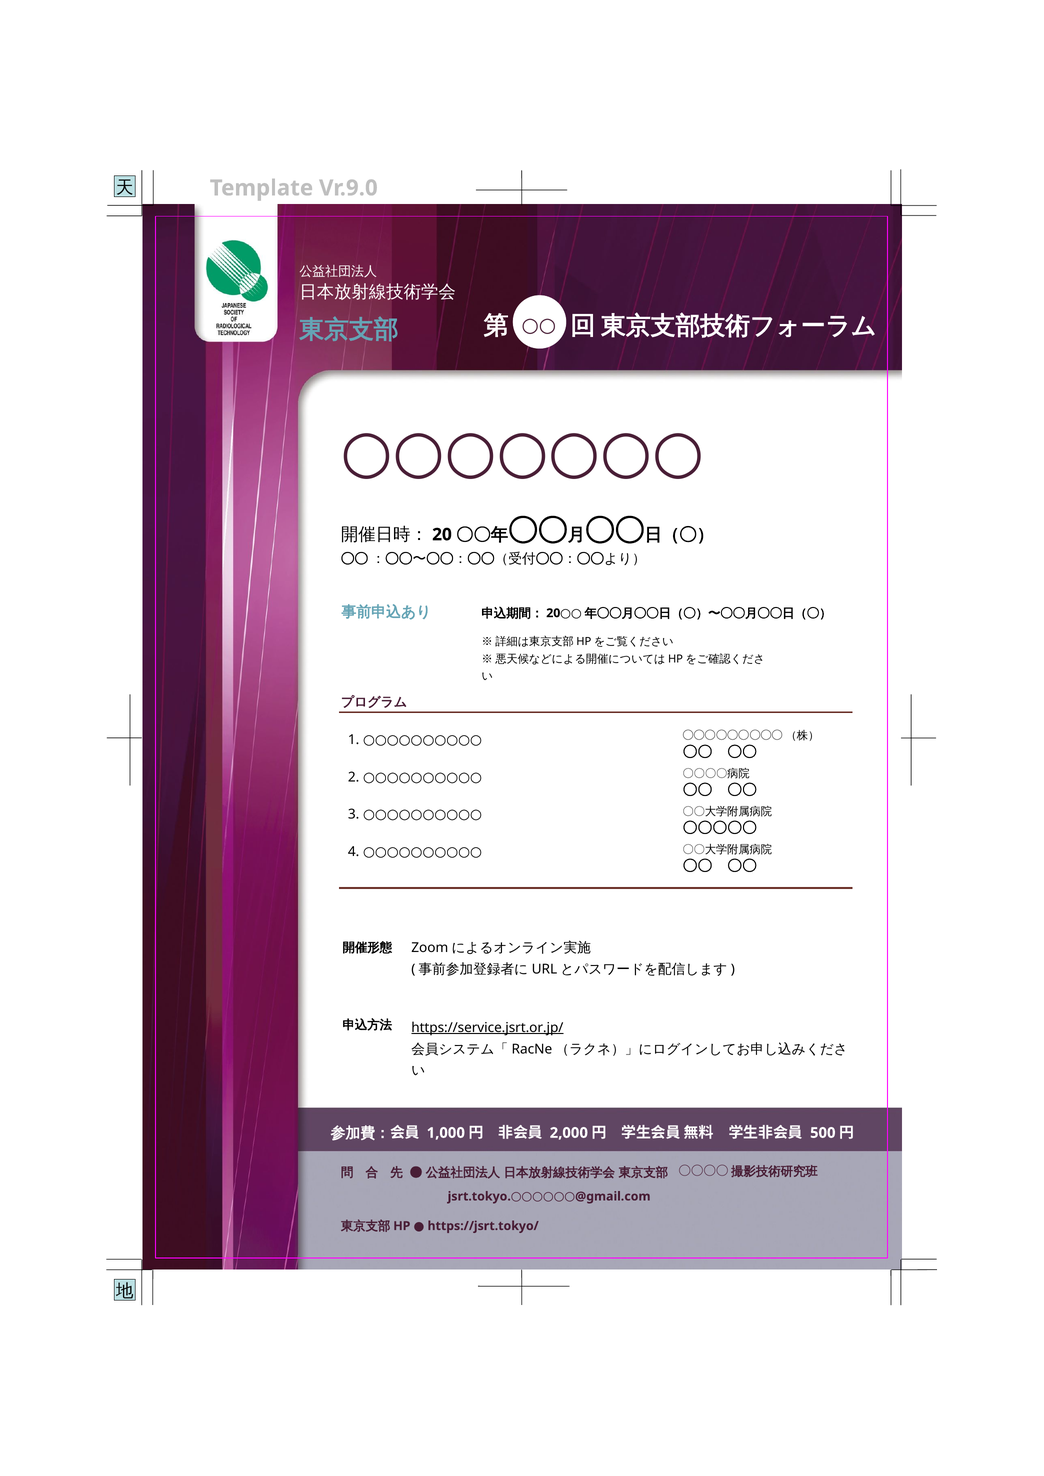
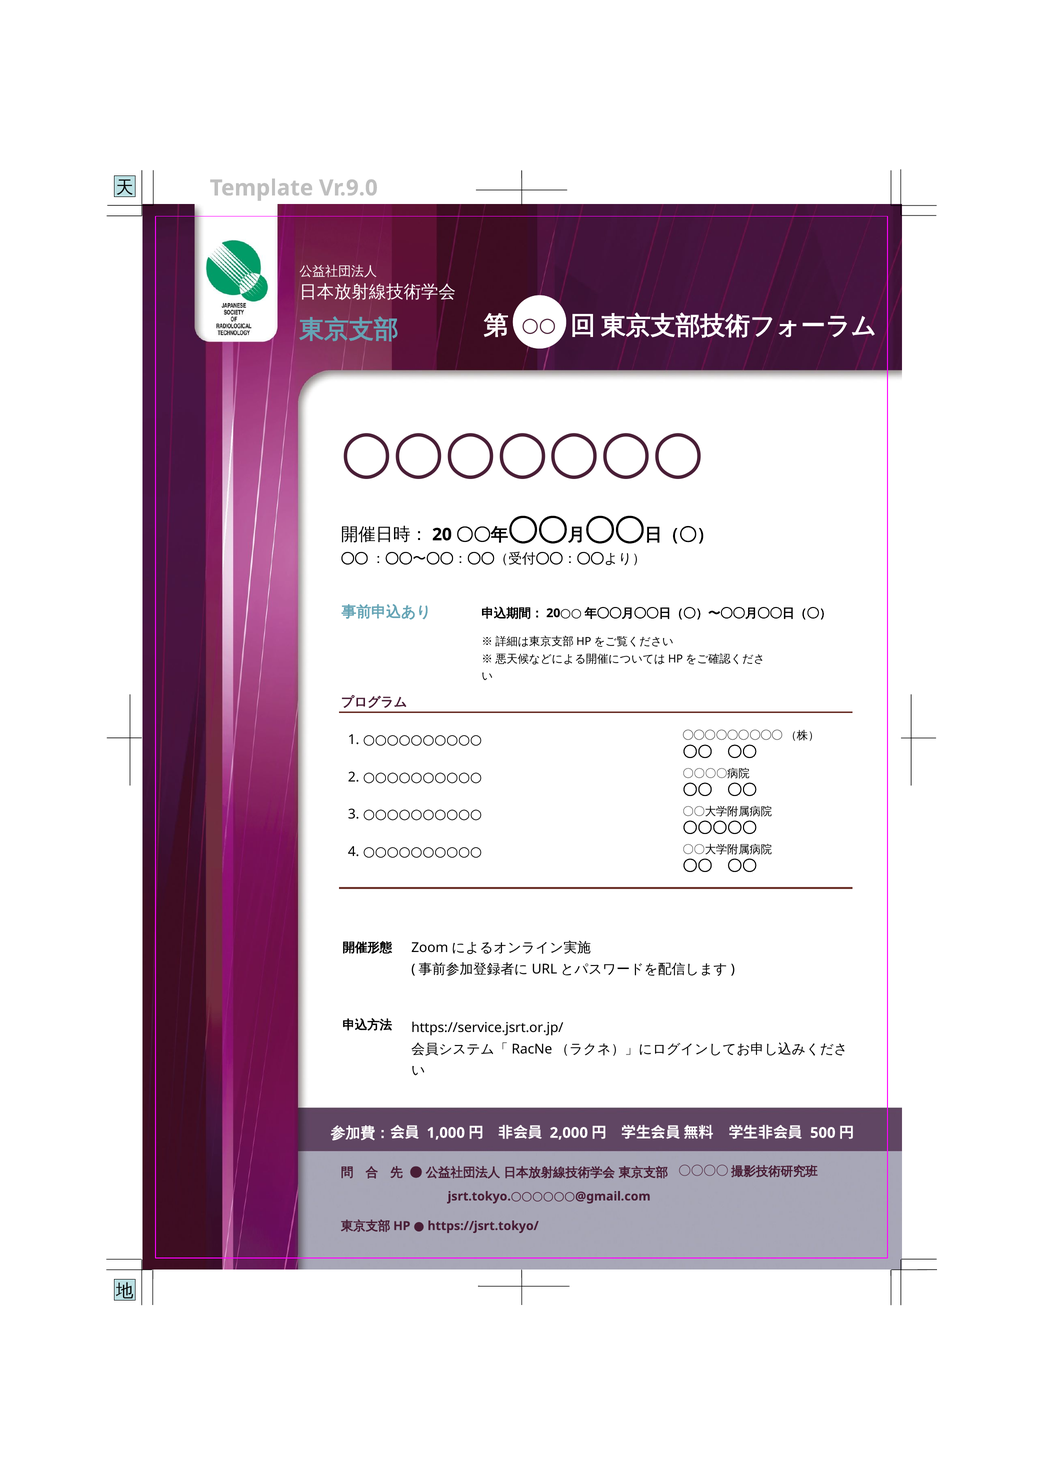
https://service.jsrt.or.jp/ underline: present -> none (487, 1028)
